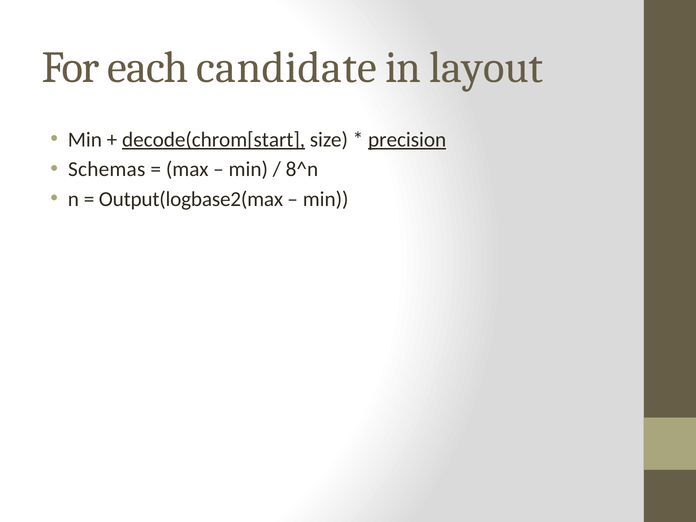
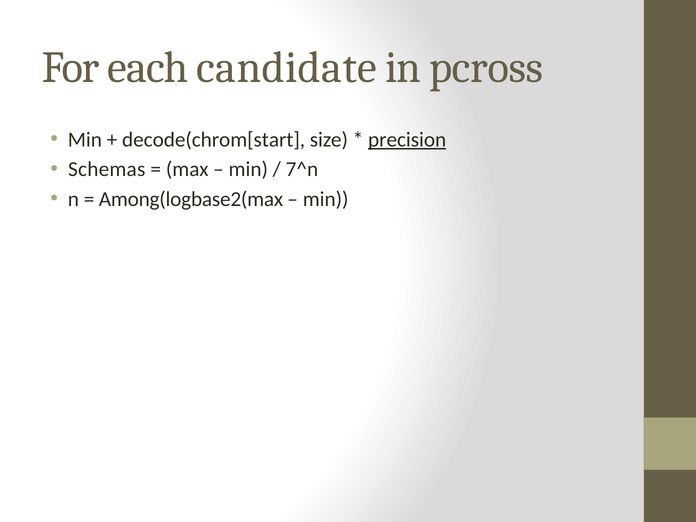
layout: layout -> pcross (486, 68)
decode(chrom[start underline: present -> none (214, 140)
8^n: 8^n -> 7^n (302, 169)
Output(logbase2(max: Output(logbase2(max -> Among(logbase2(max (191, 199)
